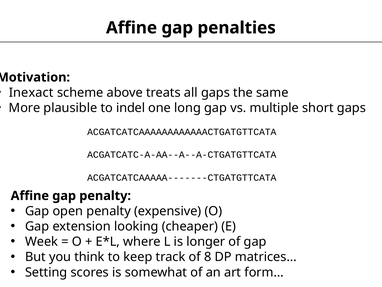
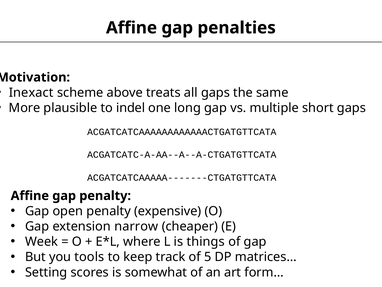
looking: looking -> narrow (136, 226)
longer: longer -> things (206, 241)
think: think -> tools (89, 257)
8: 8 -> 5 (208, 257)
